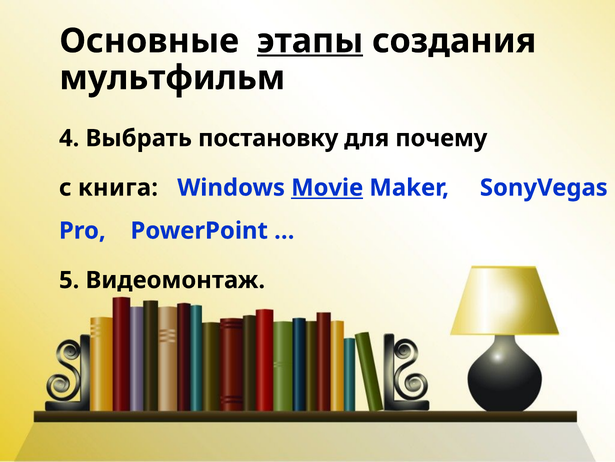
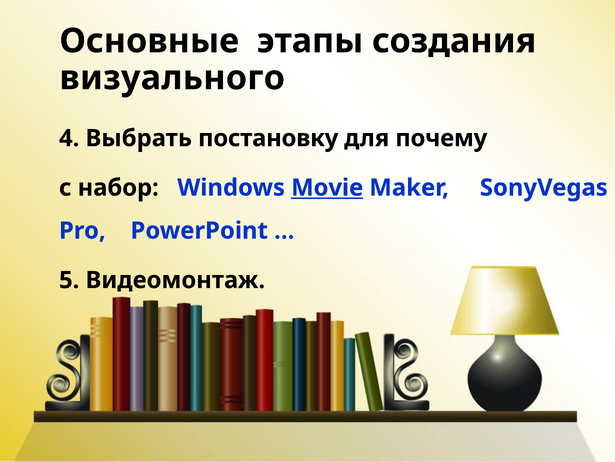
этапы underline: present -> none (310, 41)
мультфильм: мультфильм -> визуального (172, 78)
книга: книга -> набор (118, 187)
